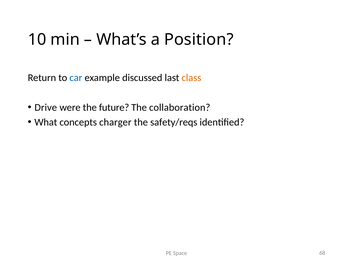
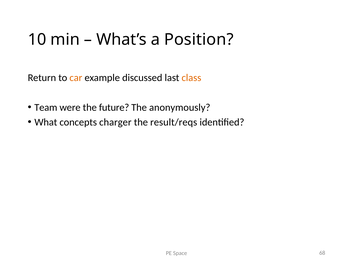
car colour: blue -> orange (76, 78)
Drive: Drive -> Team (46, 107)
collaboration: collaboration -> anonymously (180, 107)
safety/reqs: safety/reqs -> result/reqs (174, 122)
